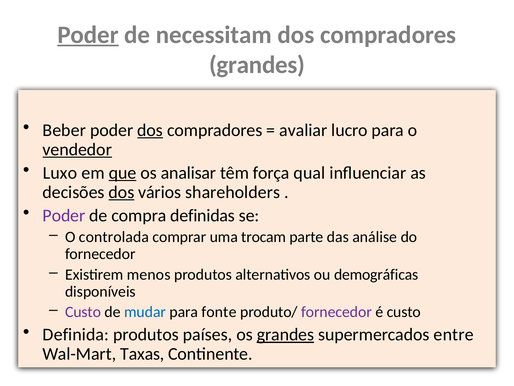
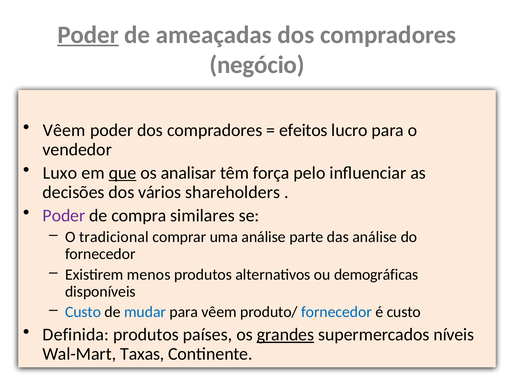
necessitam: necessitam -> ameaçadas (214, 35)
grandes: grandes -> negócio (257, 65)
Beber: Beber -> Vêem (64, 130)
dos underline: present -> none (150, 130)
avaliar: avaliar -> efeitos (303, 130)
vendedor underline: present -> none (77, 149)
qual: qual -> pelo (309, 173)
dos underline: present -> none (121, 192)
definidas: definidas -> similares (202, 215)
controlada: controlada -> tradicional (114, 237)
uma trocam: trocam -> análise (264, 237)
Custo colour: purple -> blue (83, 312)
para fonte: fonte -> vêem (219, 312)
fornecedor colour: purple -> blue (337, 312)
entre: entre -> níveis (454, 334)
